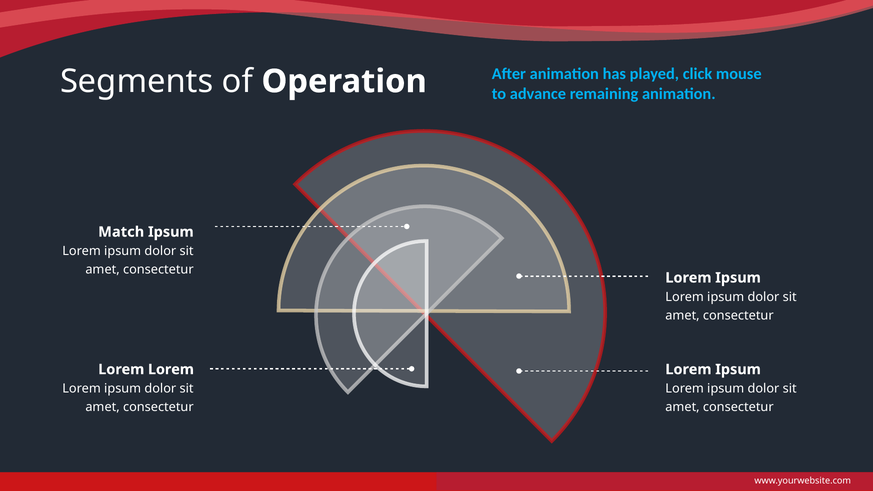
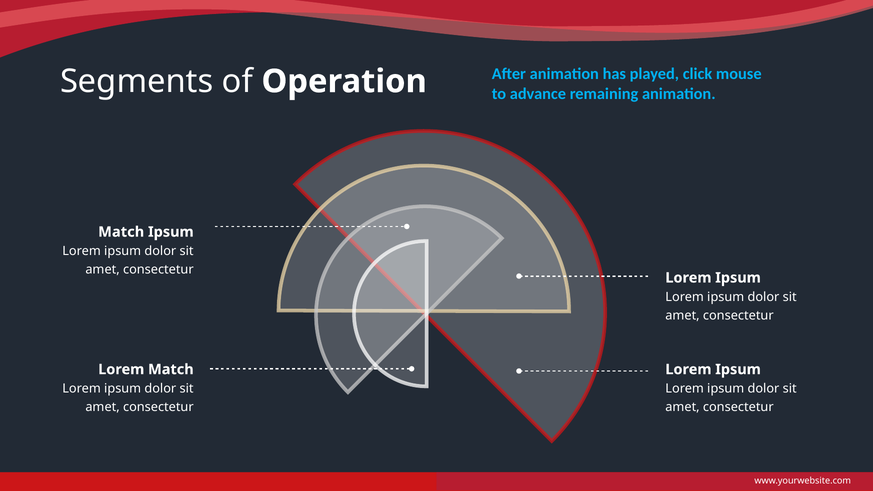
Lorem: Lorem -> Match (171, 369)
